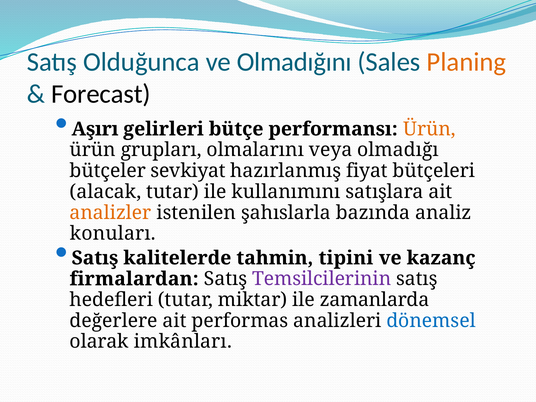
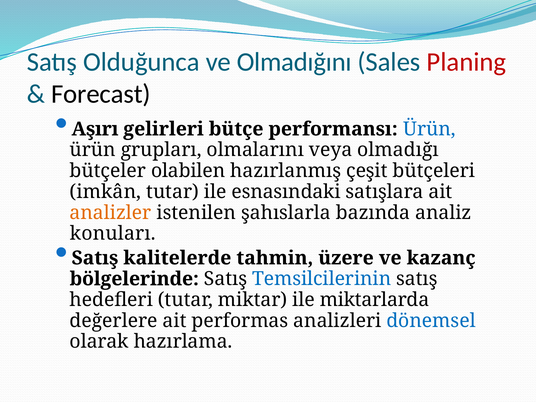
Planing colour: orange -> red (466, 62)
Ürün colour: orange -> blue (429, 129)
sevkiyat: sevkiyat -> olabilen (188, 171)
fiyat: fiyat -> çeşit (367, 171)
alacak: alacak -> imkân (105, 192)
kullanımını: kullanımını -> esnasındaki (286, 192)
tipini: tipini -> üzere (346, 258)
firmalardan: firmalardan -> bölgelerinde (134, 279)
Temsilcilerinin colour: purple -> blue (322, 279)
zamanlarda: zamanlarda -> miktarlarda (375, 300)
imkânları: imkânları -> hazırlama (183, 342)
